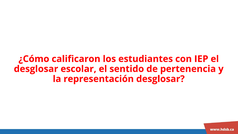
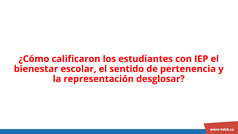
desglosar: desglosar -> bienestar (36, 69)
